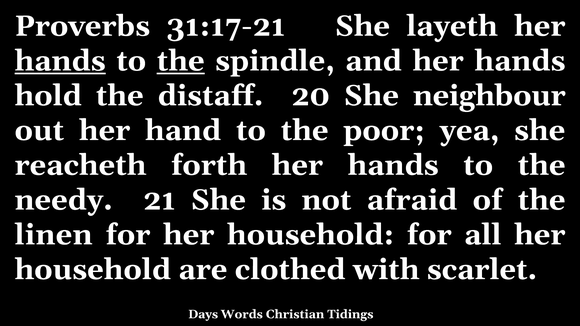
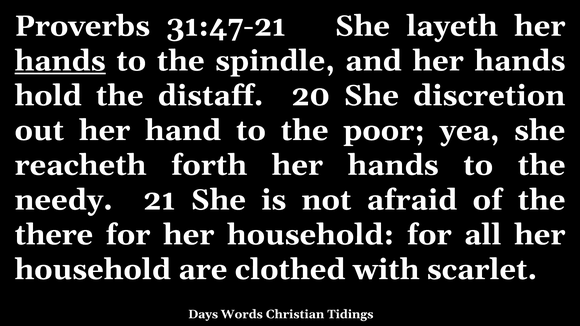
31:17-21: 31:17-21 -> 31:47-21 (226, 26)
the underline: present -> none (181, 61)
neighbour: neighbour -> discretion (489, 96)
linen: linen -> there (54, 235)
